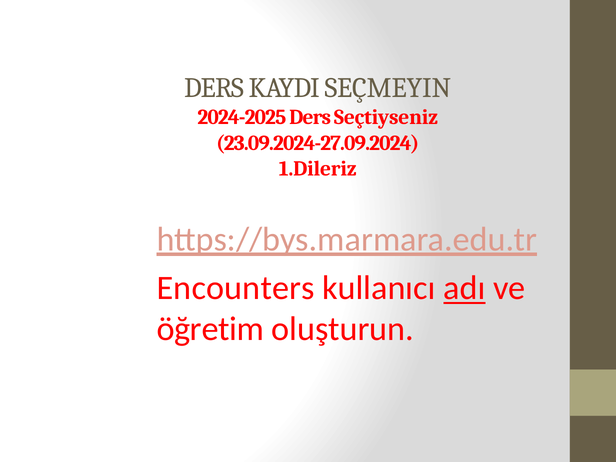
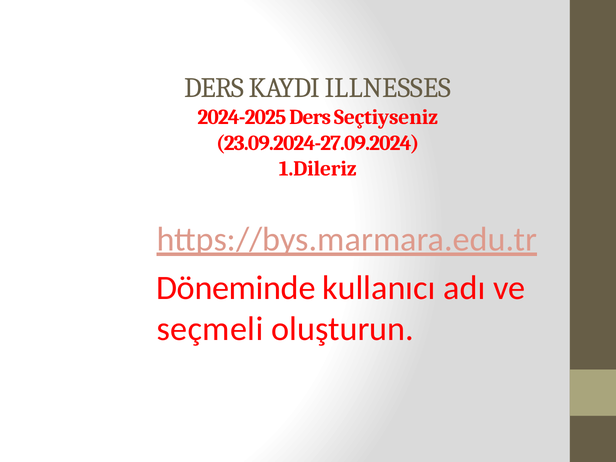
SEÇMEYIN: SEÇMEYIN -> ILLNESSES (388, 88)
Encounters: Encounters -> Döneminde (236, 288)
adı underline: present -> none (464, 288)
öğretim: öğretim -> seçmeli (210, 329)
